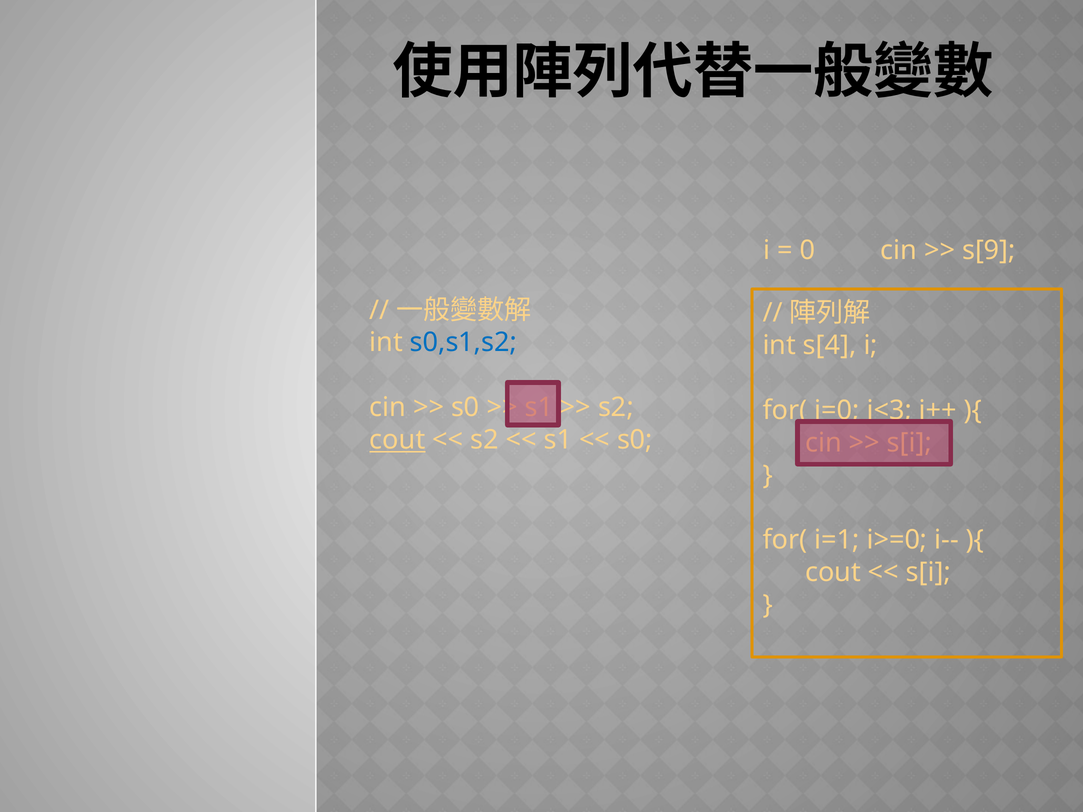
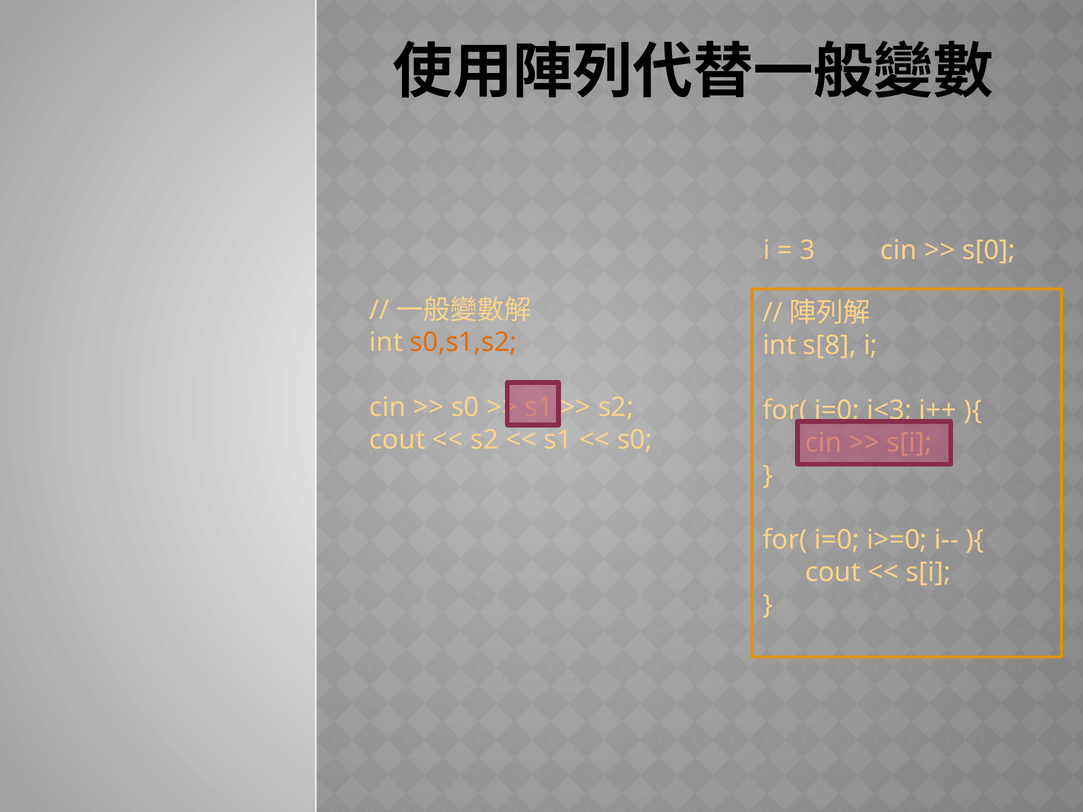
0: 0 -> 3 (807, 250)
s[9: s[9 -> s[0 (989, 250)
s0,s1,s2 colour: blue -> orange (463, 343)
s[4: s[4 -> s[8 (830, 345)
cout underline: present -> none (397, 440)
i=1: i=1 -> i=0 (837, 540)
